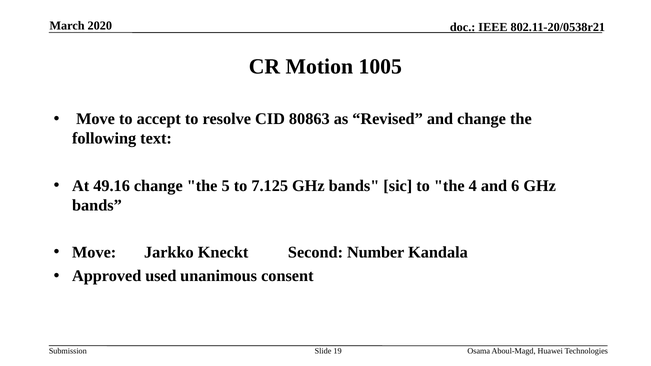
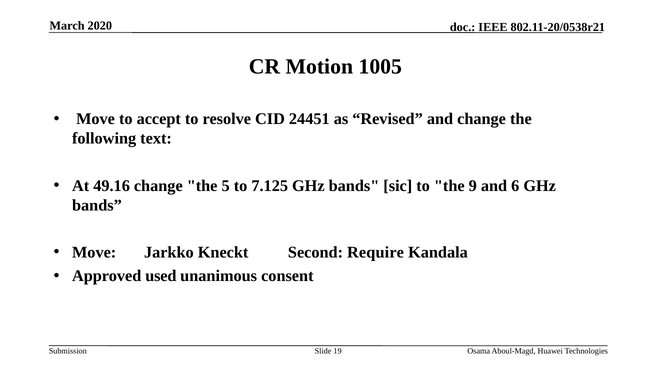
80863: 80863 -> 24451 (309, 119)
4: 4 -> 9 (473, 186)
Number: Number -> Require (376, 253)
